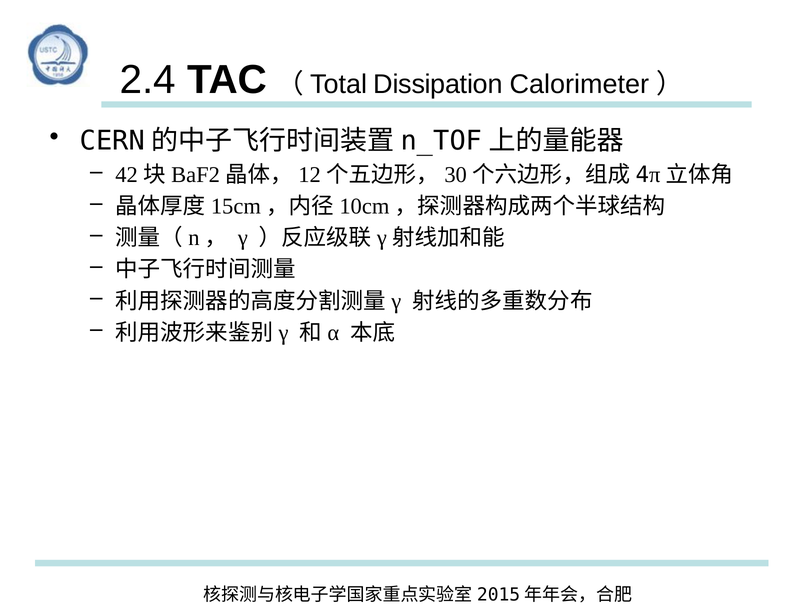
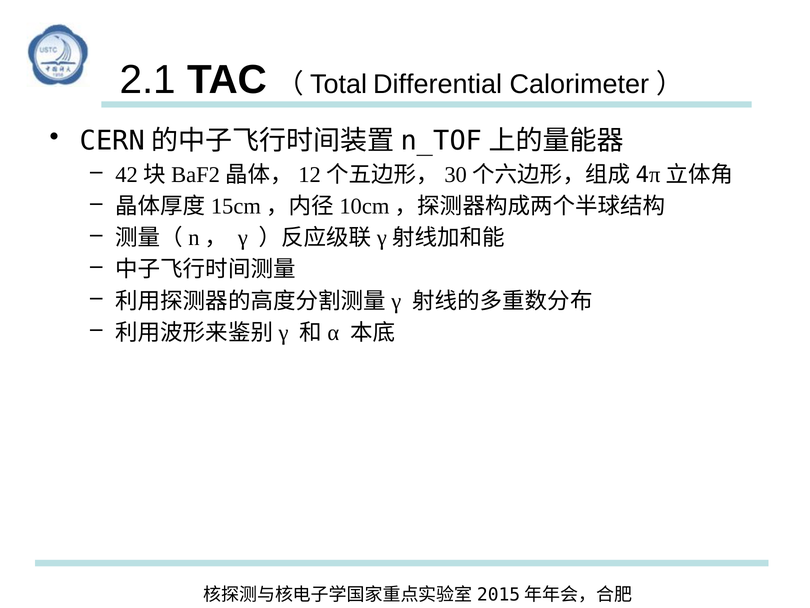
2.4: 2.4 -> 2.1 (148, 80)
Dissipation: Dissipation -> Differential (438, 84)
